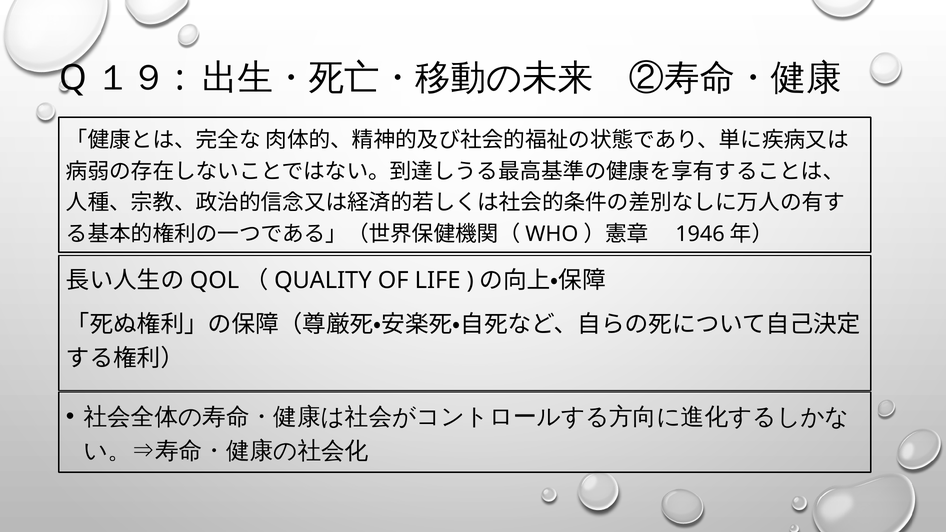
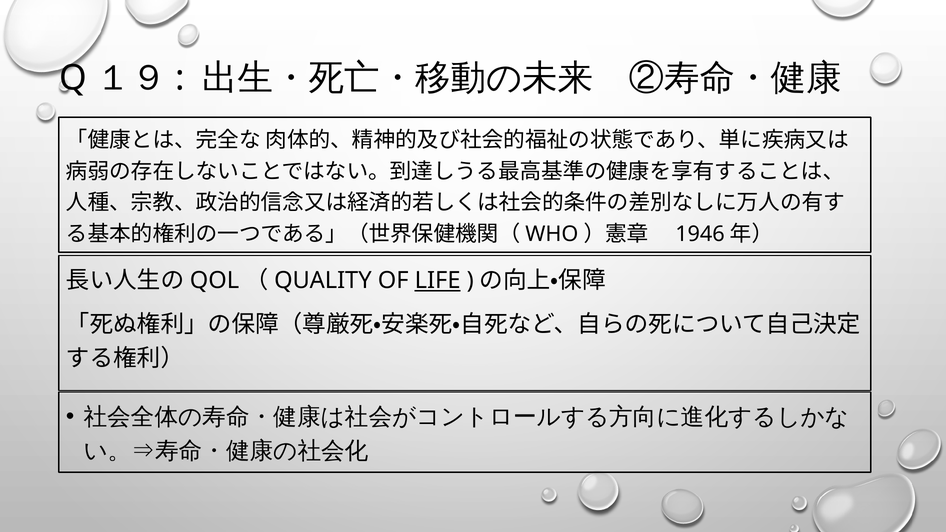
LIFE underline: none -> present (438, 281)
